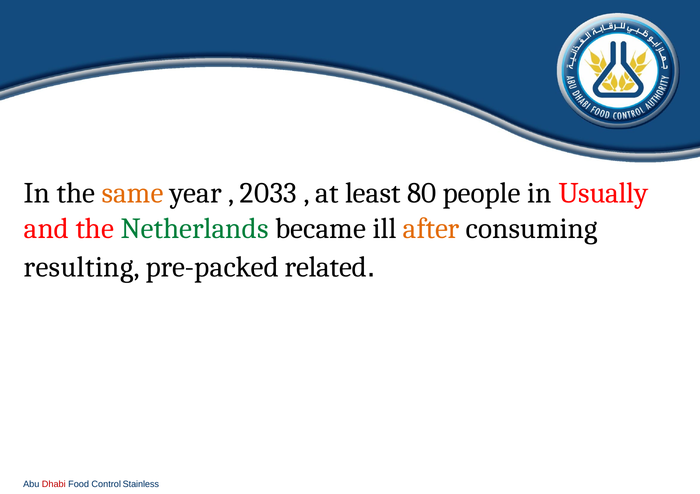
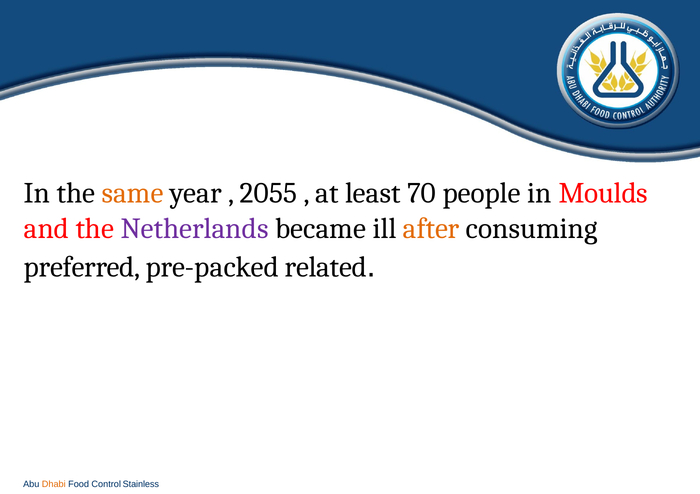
2033: 2033 -> 2055 (268, 193)
80: 80 -> 70 (422, 193)
Usually: Usually -> Moulds (603, 193)
Netherlands colour: green -> purple (195, 228)
resulting: resulting -> preferred (82, 267)
Dhabi colour: red -> orange (54, 484)
